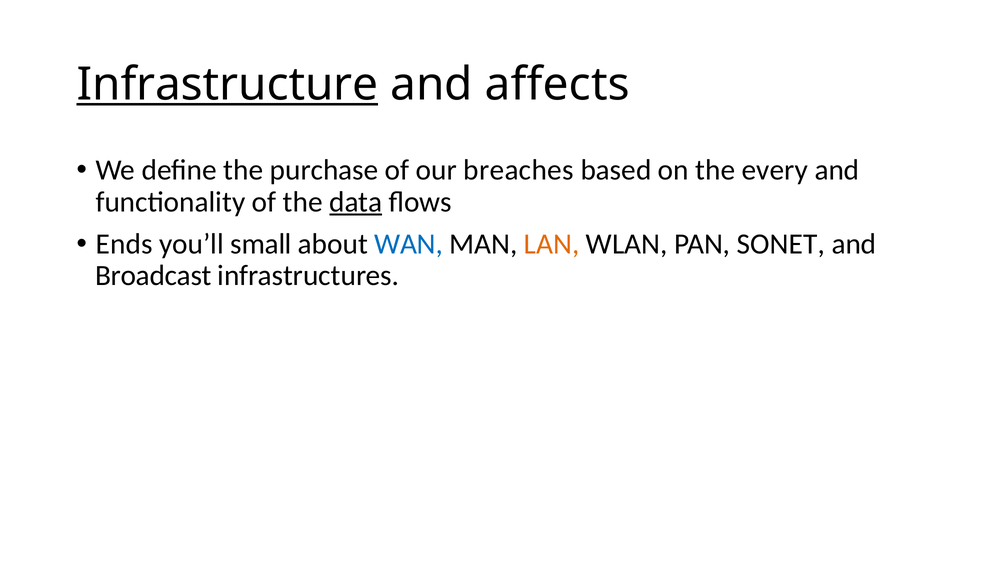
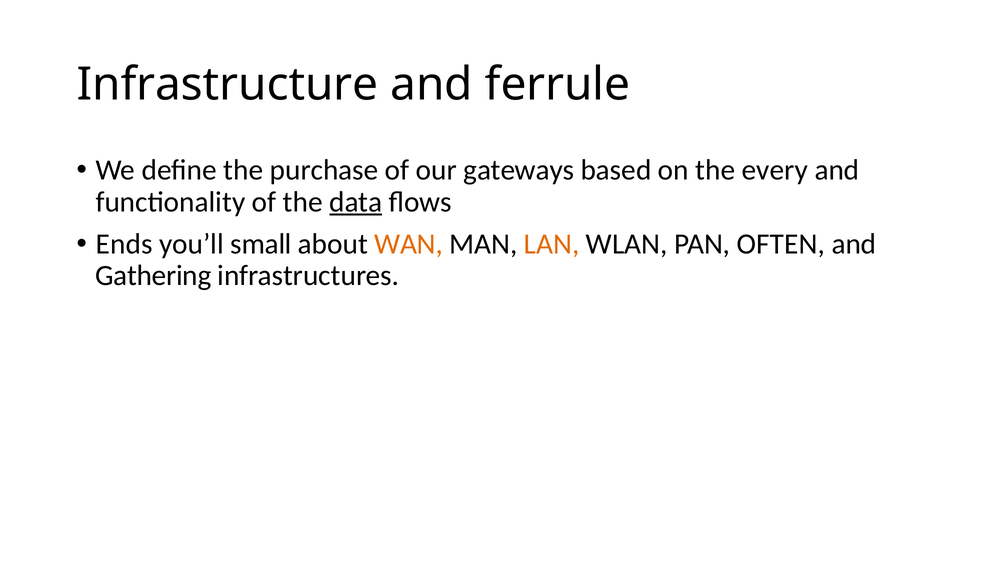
Infrastructure underline: present -> none (227, 85)
affects: affects -> ferrule (558, 85)
breaches: breaches -> gateways (519, 170)
WAN colour: blue -> orange (409, 244)
SONET: SONET -> OFTEN (781, 244)
Broadcast: Broadcast -> Gathering (153, 276)
